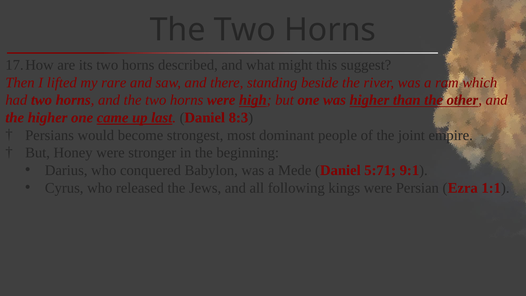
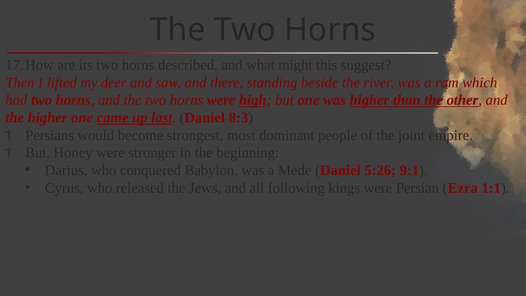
rare: rare -> deer (114, 83)
5:71: 5:71 -> 5:26 (380, 170)
